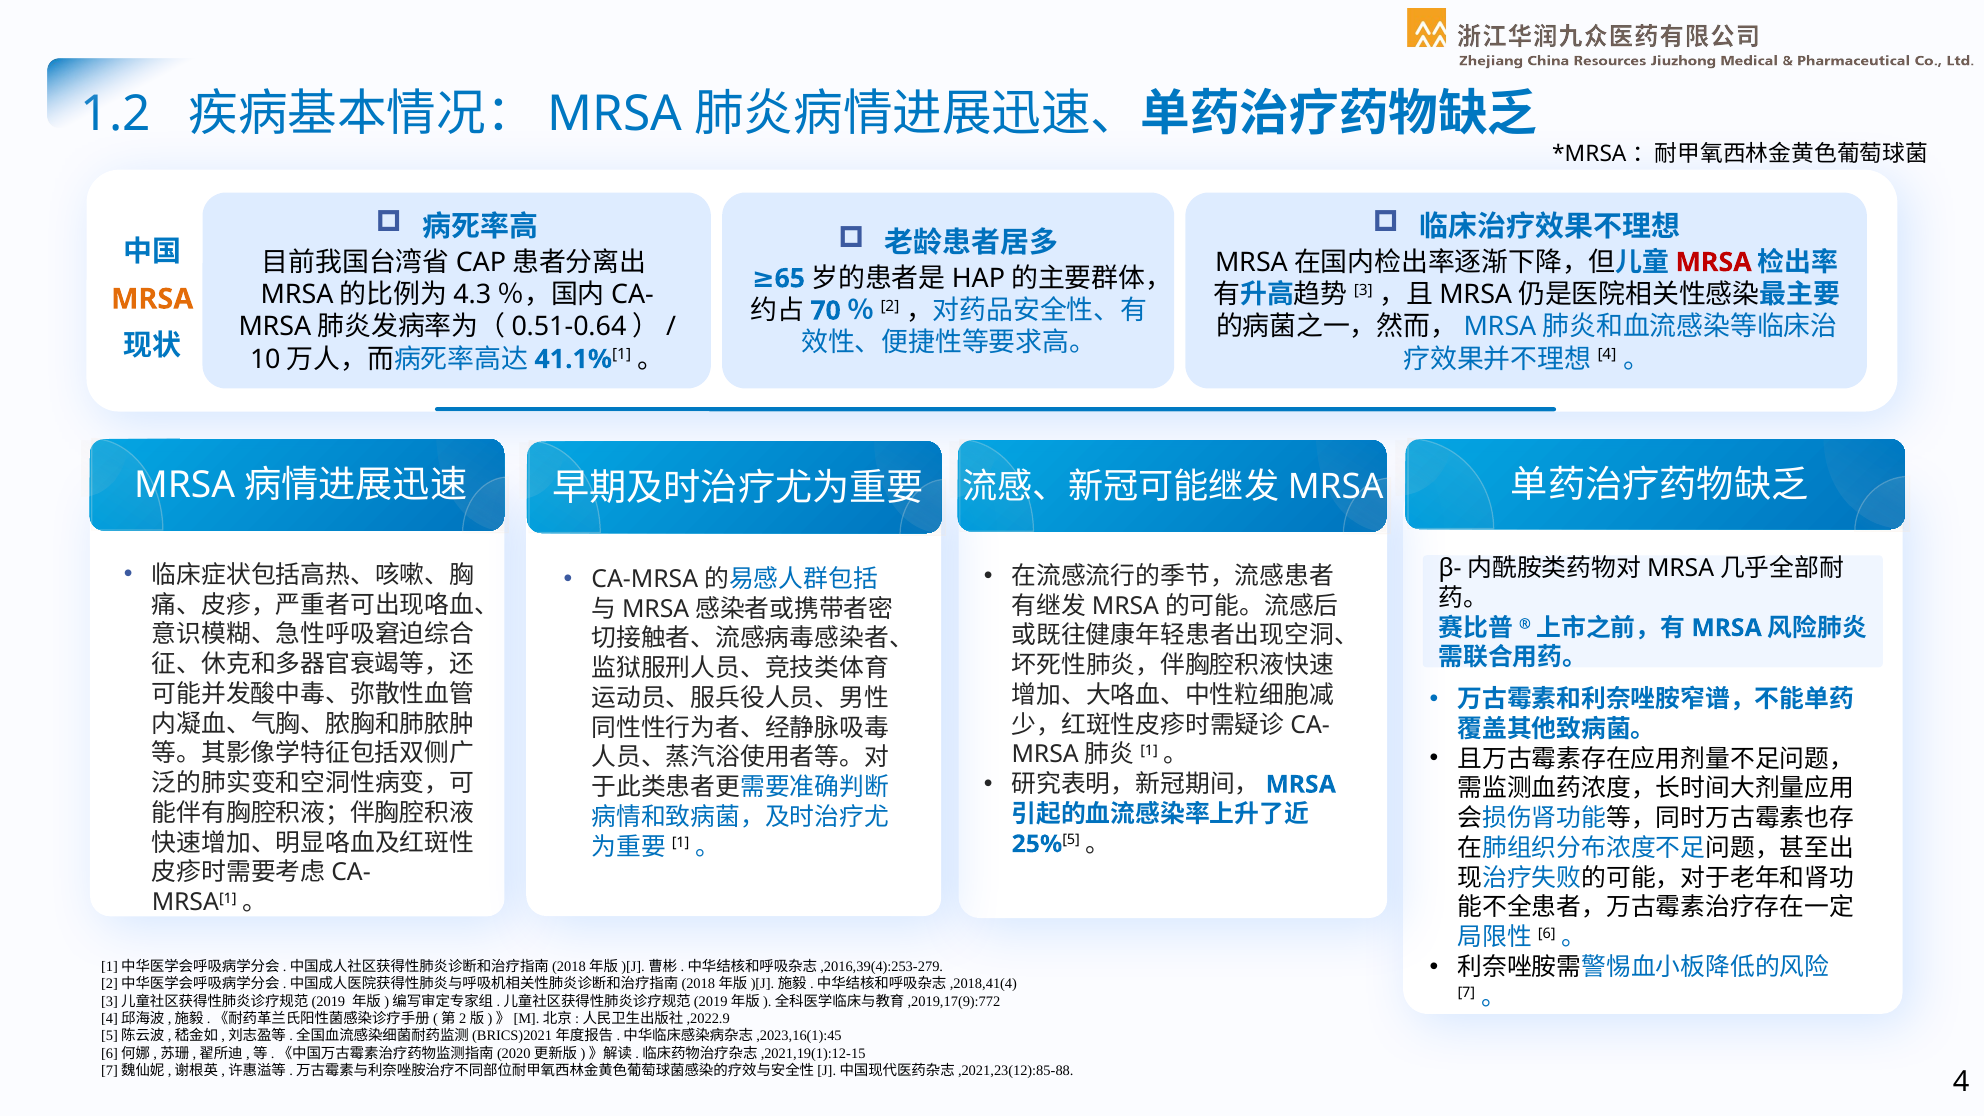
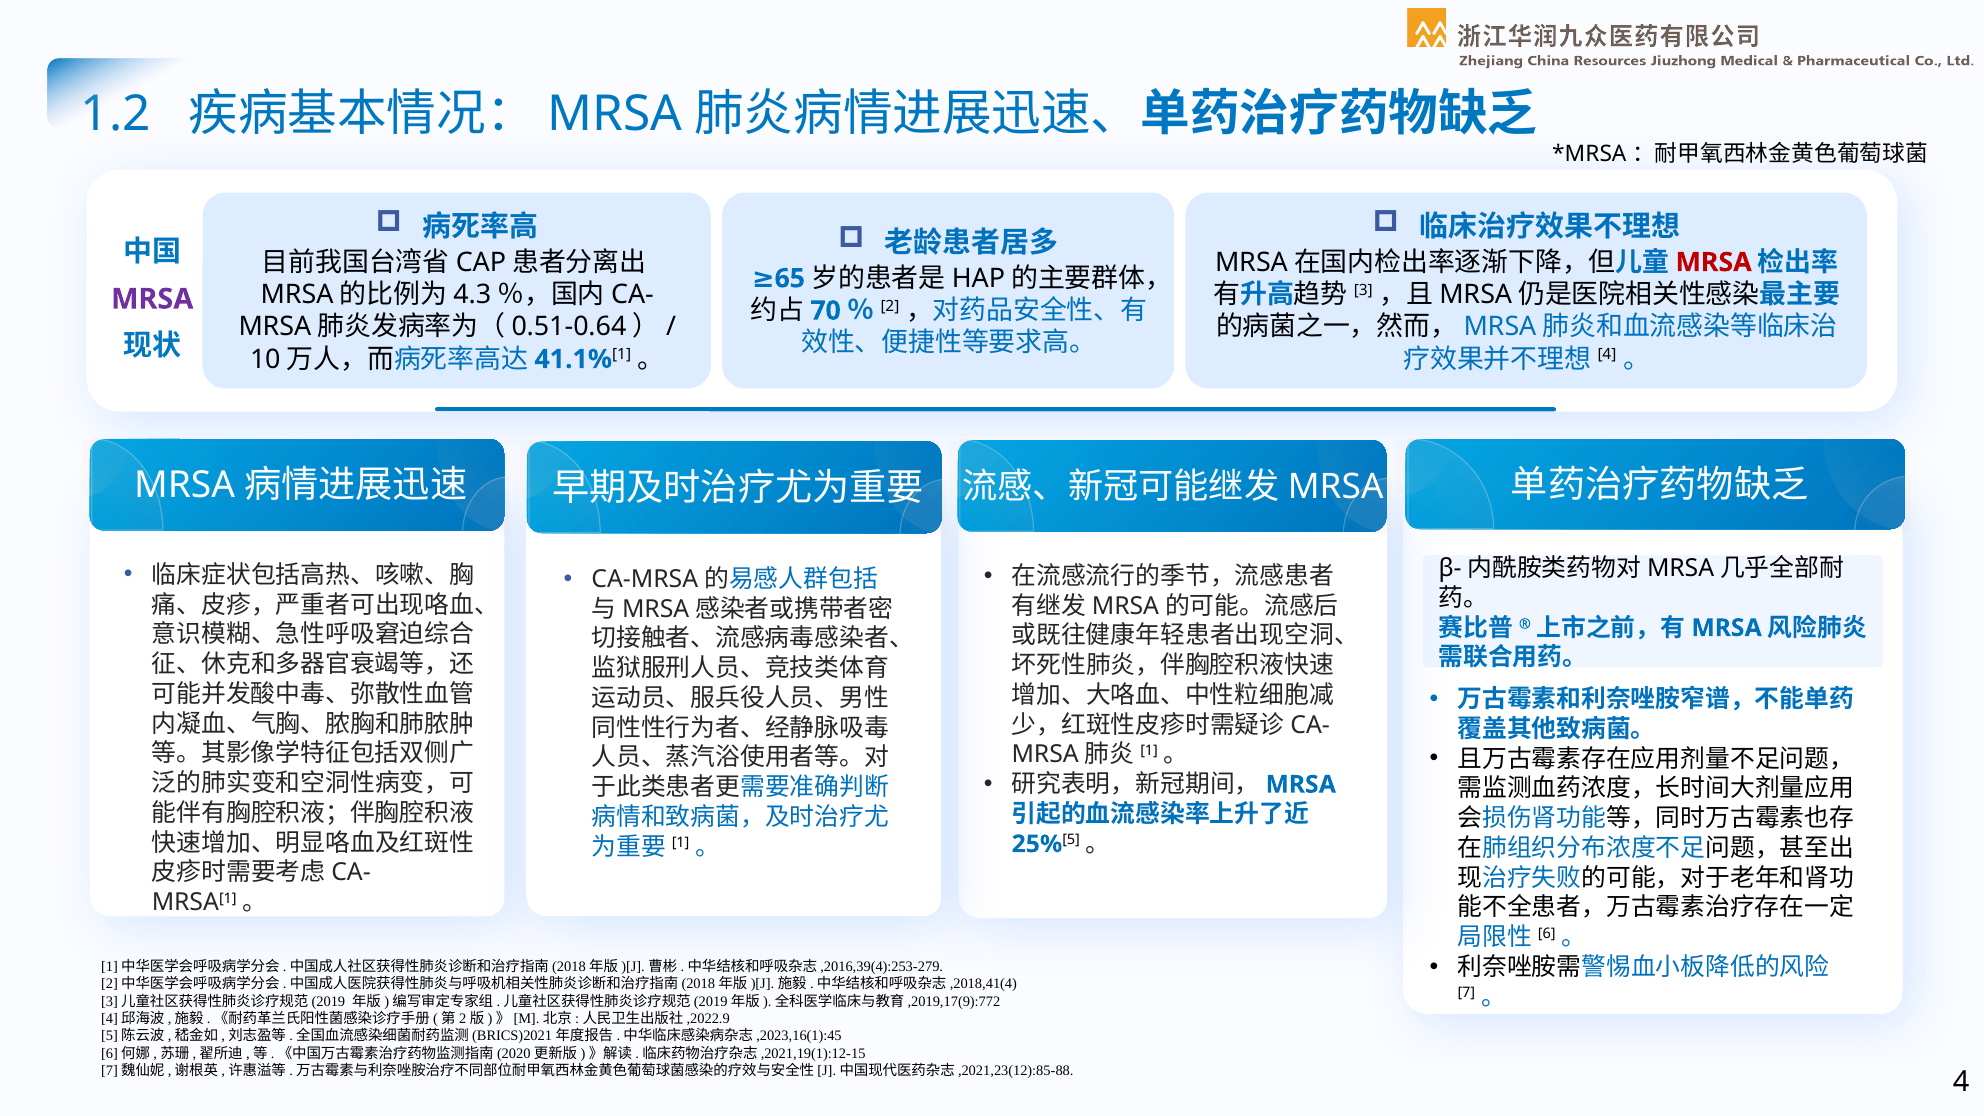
MRSA colour: orange -> purple (152, 299)
